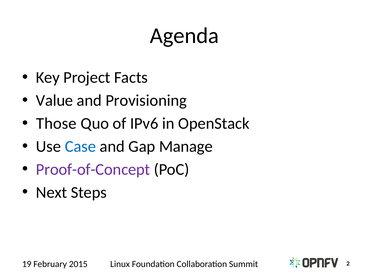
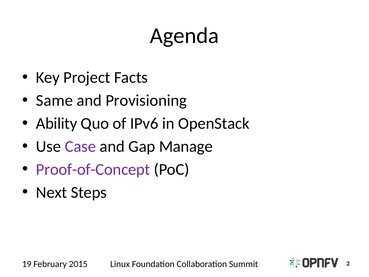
Value: Value -> Same (54, 100)
Those: Those -> Ability (57, 123)
Case colour: blue -> purple (80, 146)
